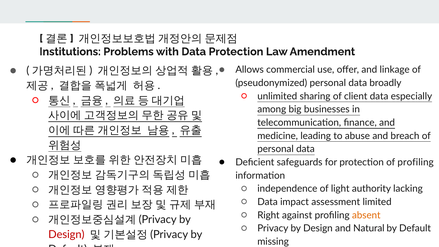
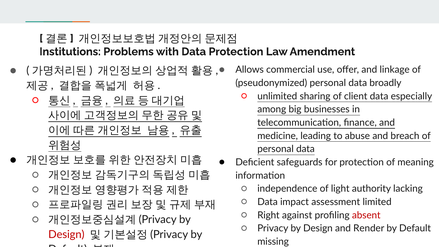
of profiling: profiling -> meaning (416, 162)
absent colour: orange -> red (366, 215)
Natural: Natural -> Render (369, 228)
